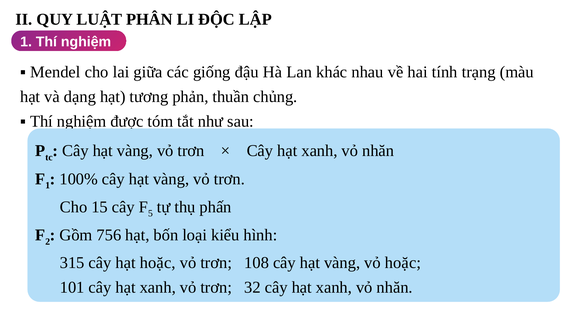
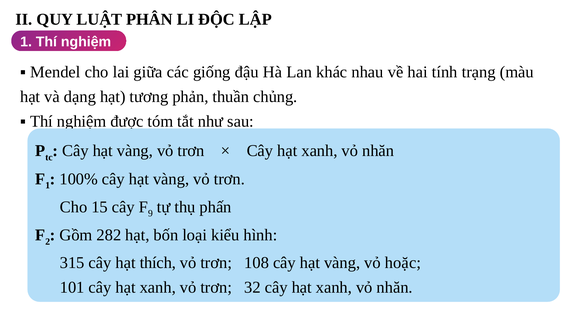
5: 5 -> 9 (150, 213)
756: 756 -> 282 (109, 235)
hạt hoặc: hoặc -> thích (158, 263)
